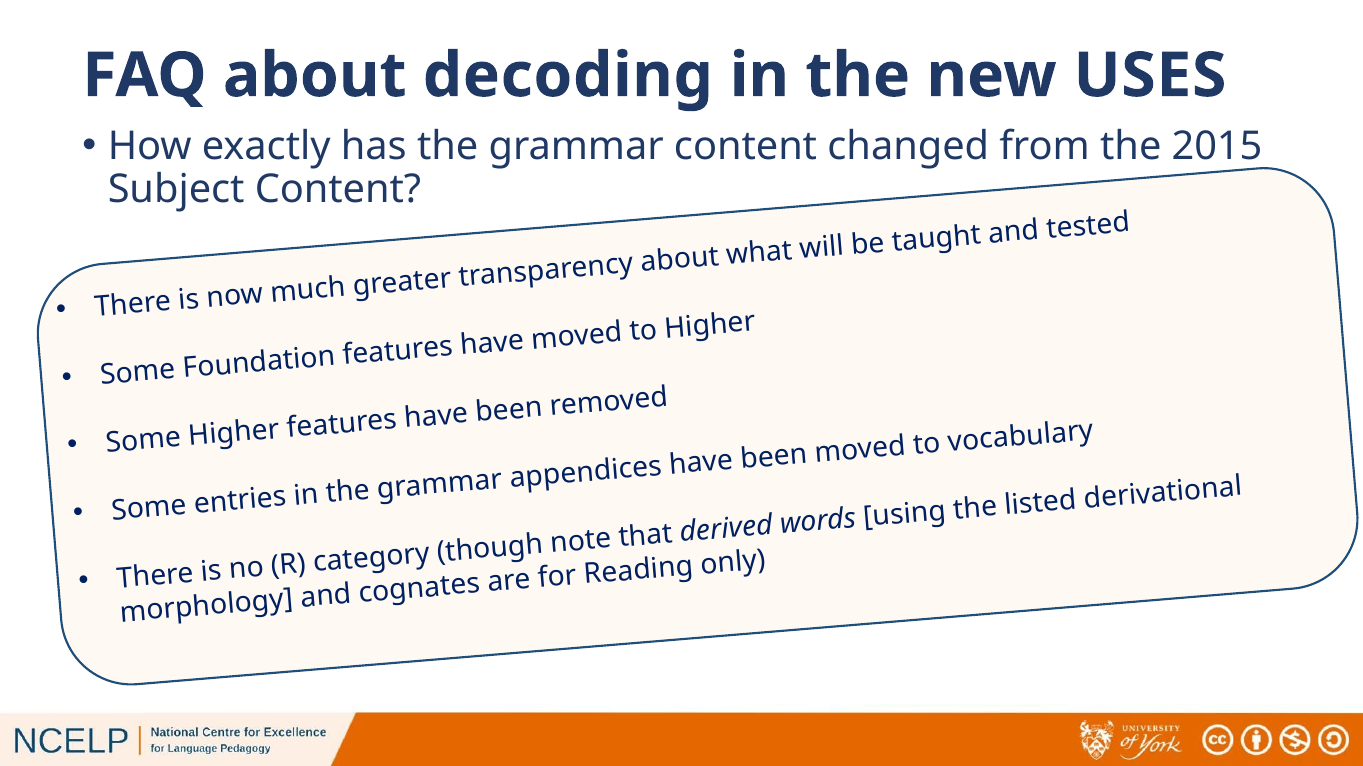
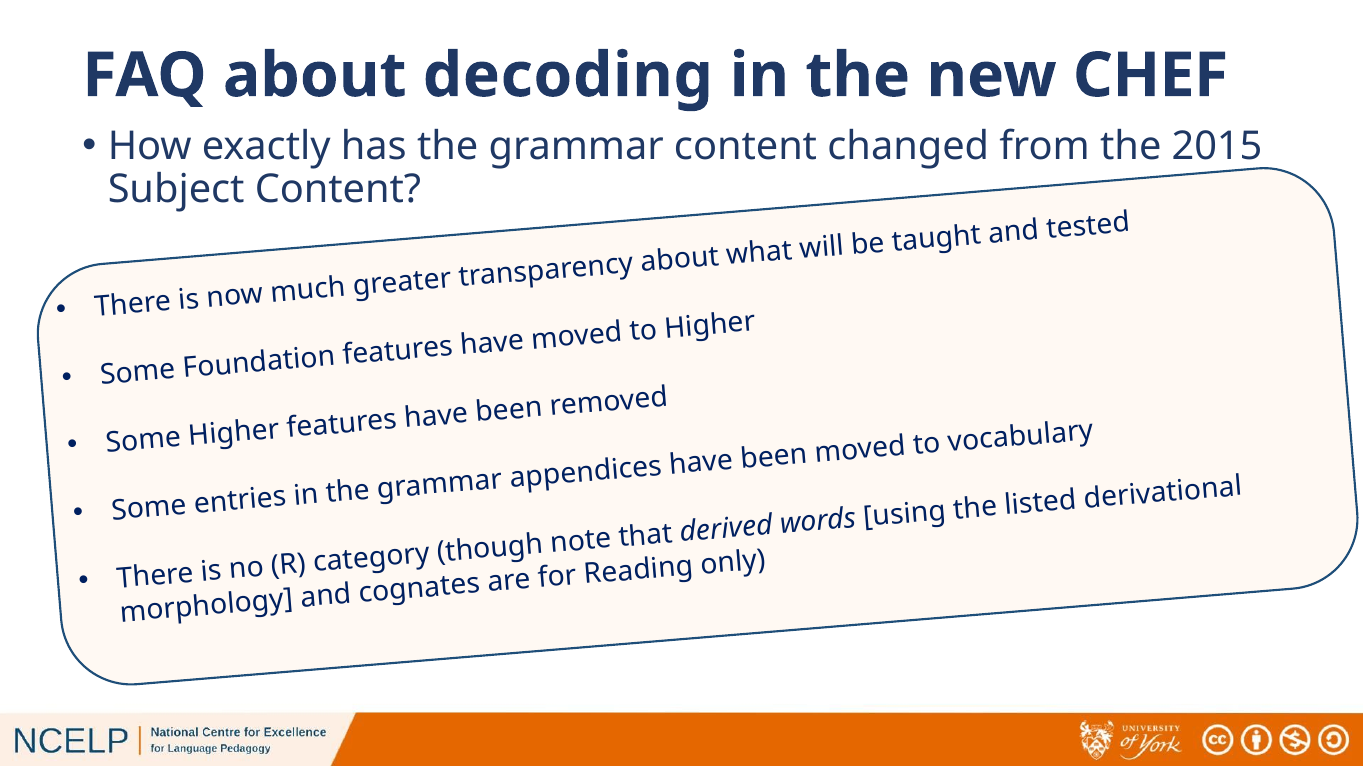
USES: USES -> CHEF (1151, 76)
